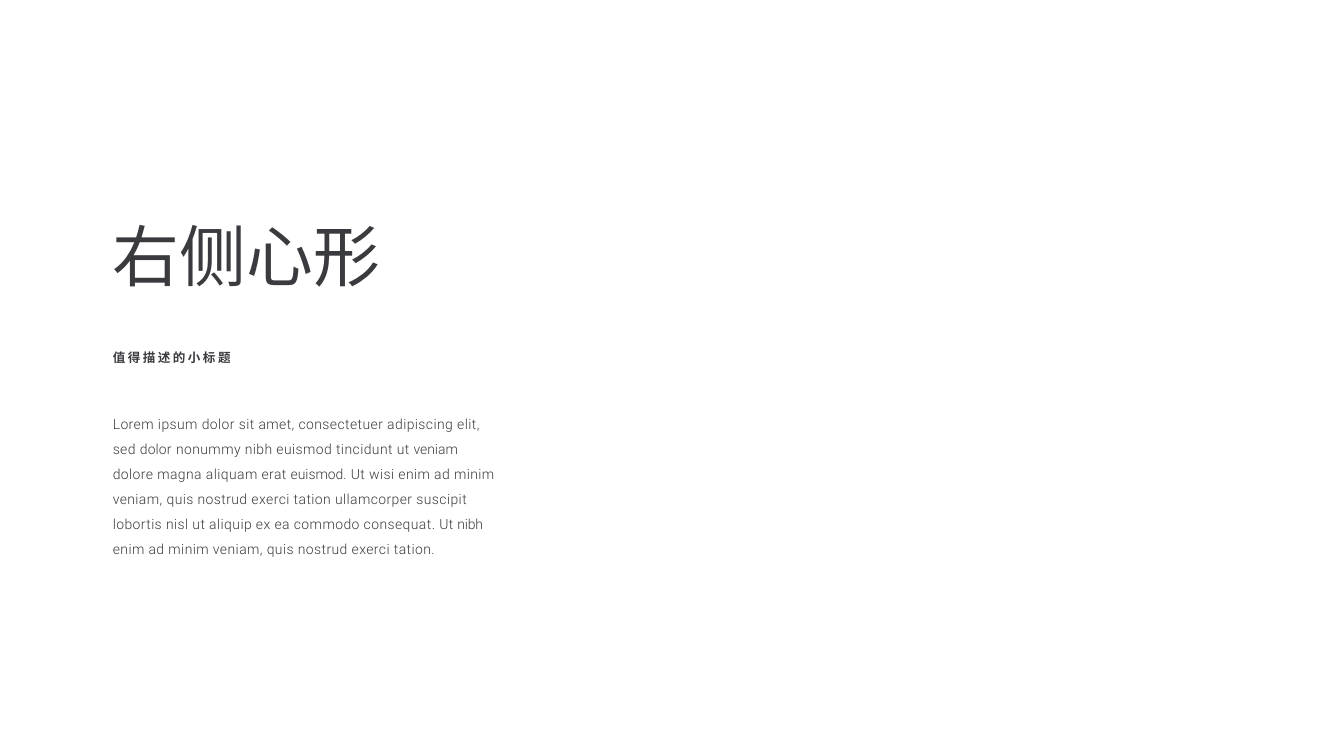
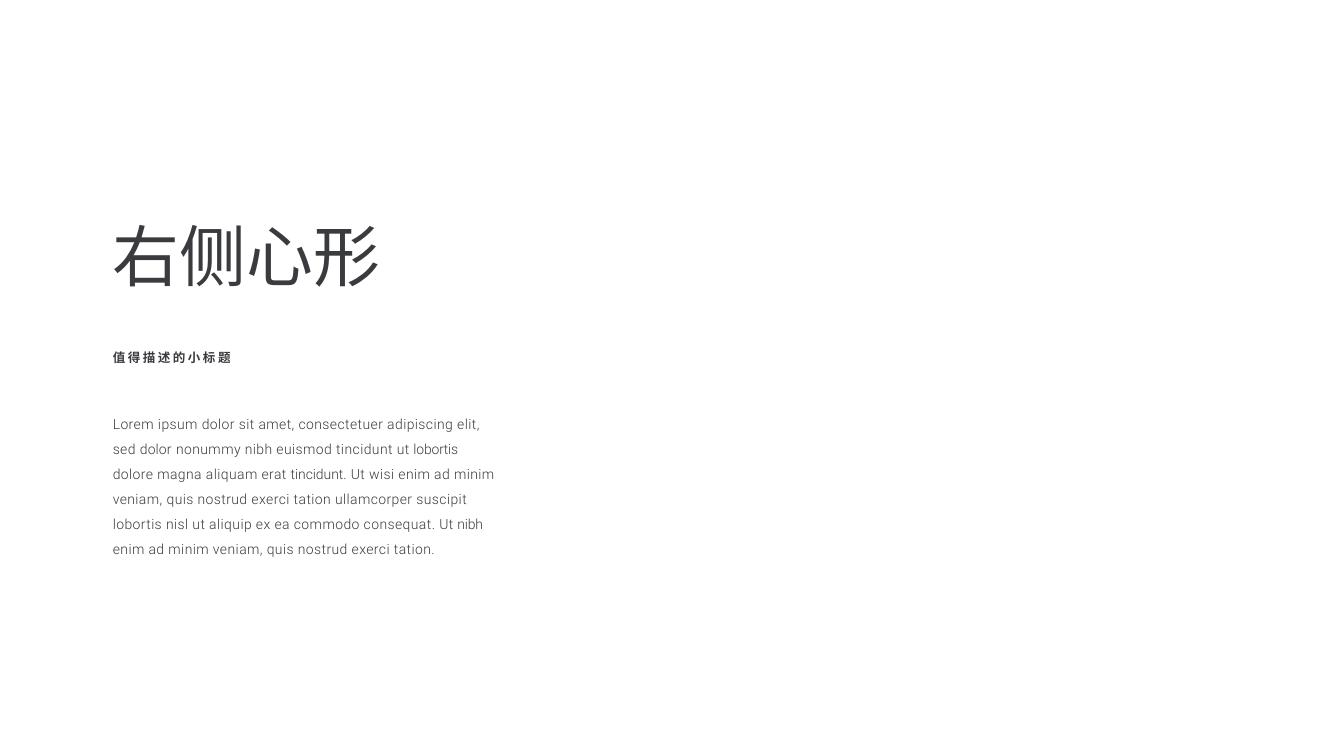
ut veniam: veniam -> lobortis (436, 450)
erat euismod: euismod -> tincidunt (319, 475)
